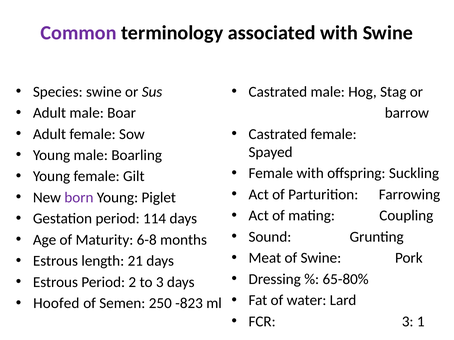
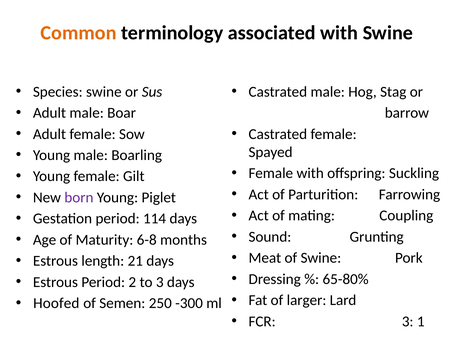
Common colour: purple -> orange (79, 33)
water: water -> larger (307, 301)
-823: -823 -> -300 (189, 304)
